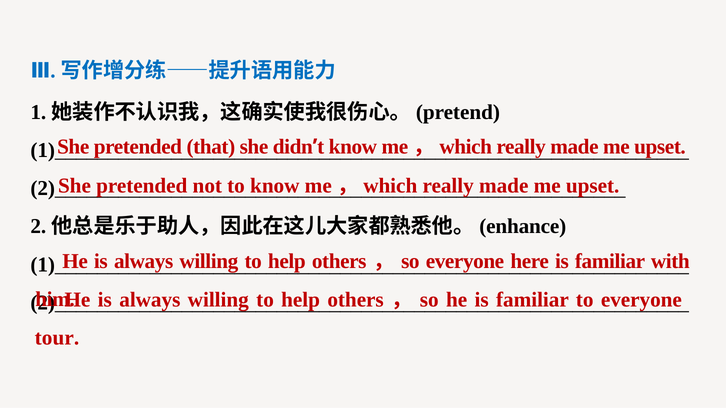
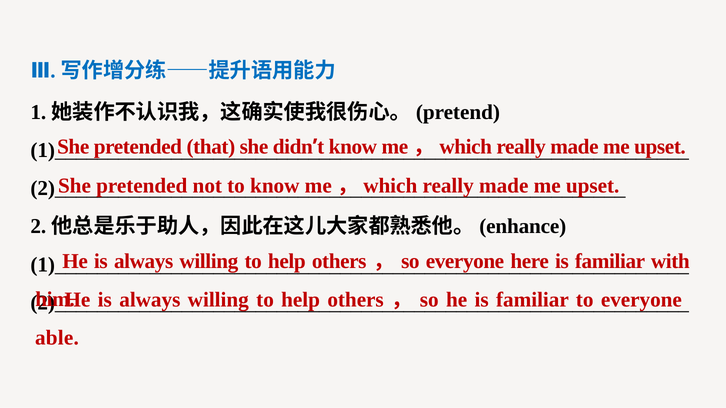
tour: tour -> able (57, 338)
